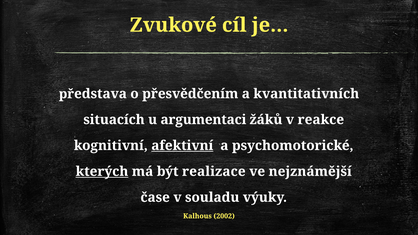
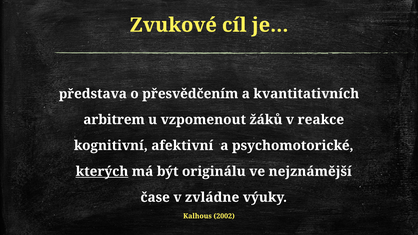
situacích: situacích -> arbitrem (114, 120)
argumentaci: argumentaci -> vzpomenout (203, 120)
afektivní underline: present -> none (182, 146)
realizace: realizace -> originálu (214, 172)
souladu: souladu -> zvládne (212, 198)
